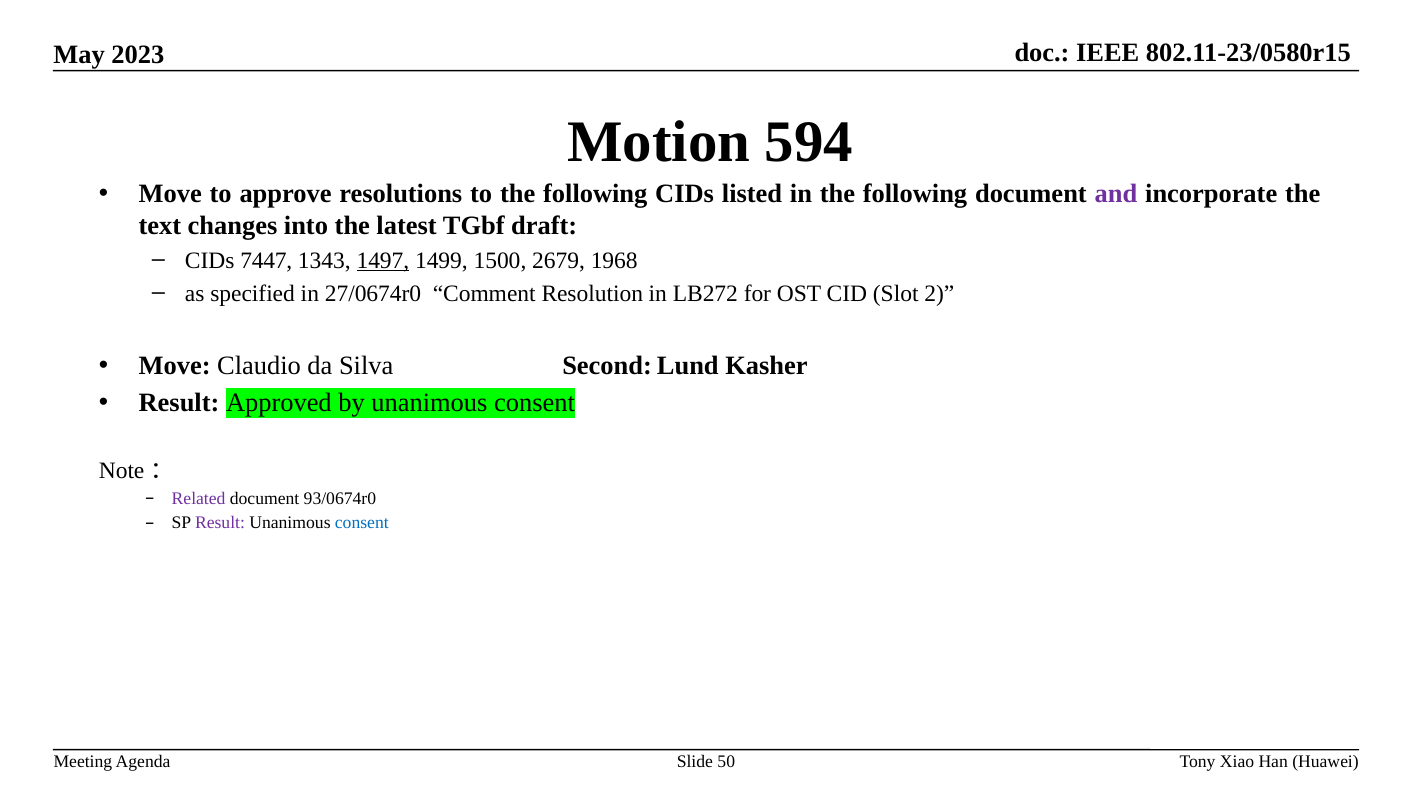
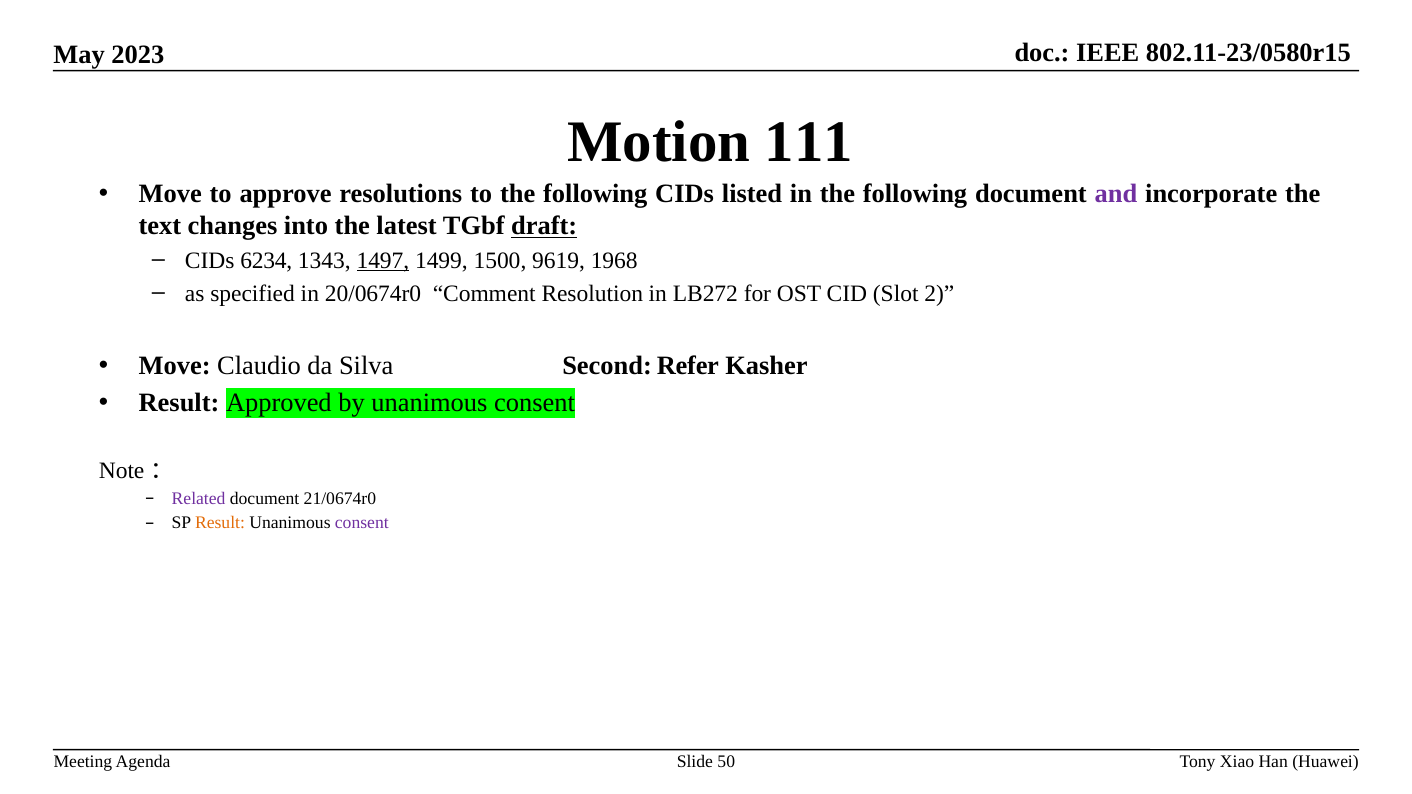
594: 594 -> 111 (809, 142)
draft underline: none -> present (544, 226)
7447: 7447 -> 6234 (266, 261)
2679: 2679 -> 9619 (559, 261)
27/0674r0: 27/0674r0 -> 20/0674r0 (373, 293)
Lund: Lund -> Refer (688, 366)
93/0674r0: 93/0674r0 -> 21/0674r0 (340, 498)
Result colour: purple -> orange (220, 523)
consent colour: blue -> purple (362, 523)
